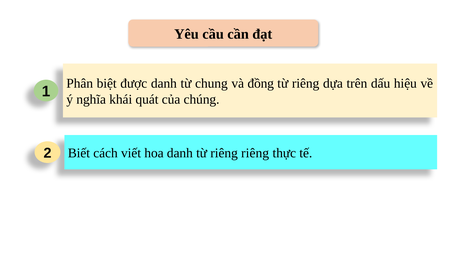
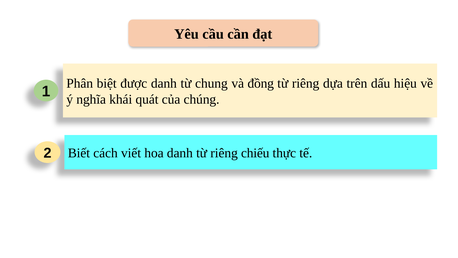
riêng riêng: riêng -> chiếu (255, 153)
